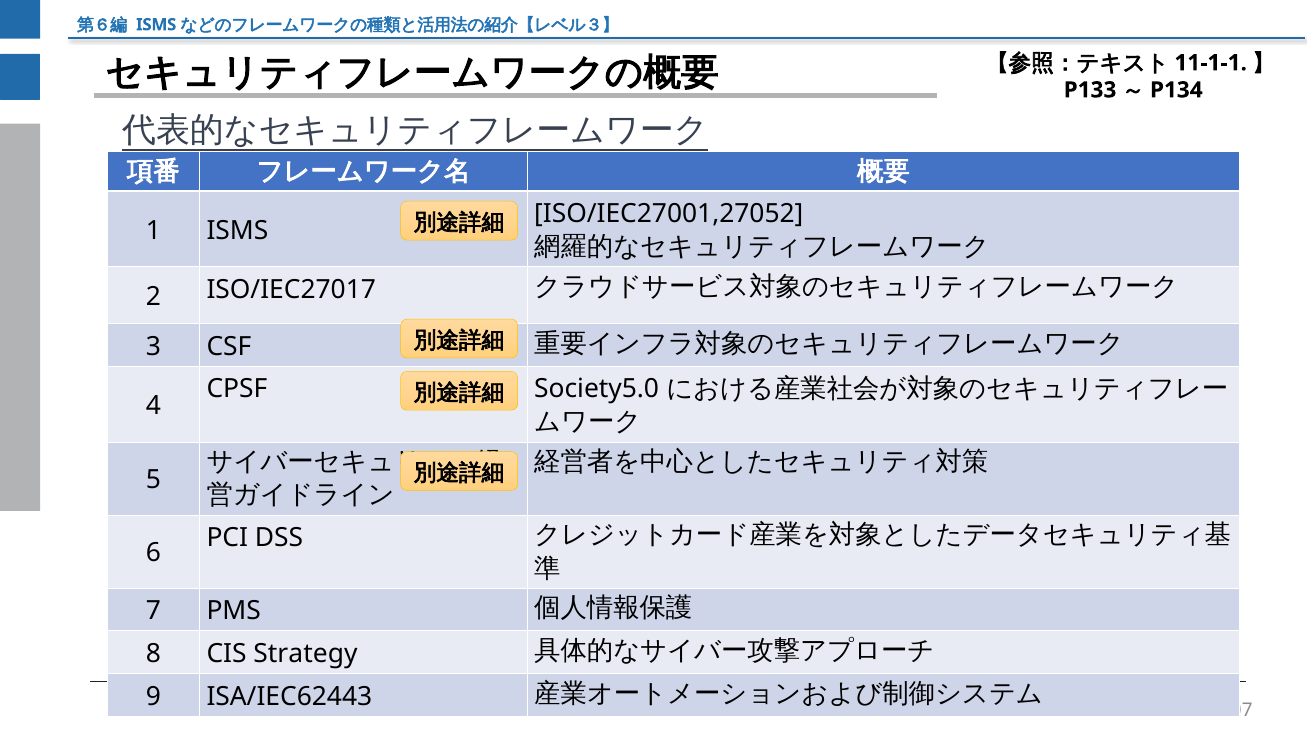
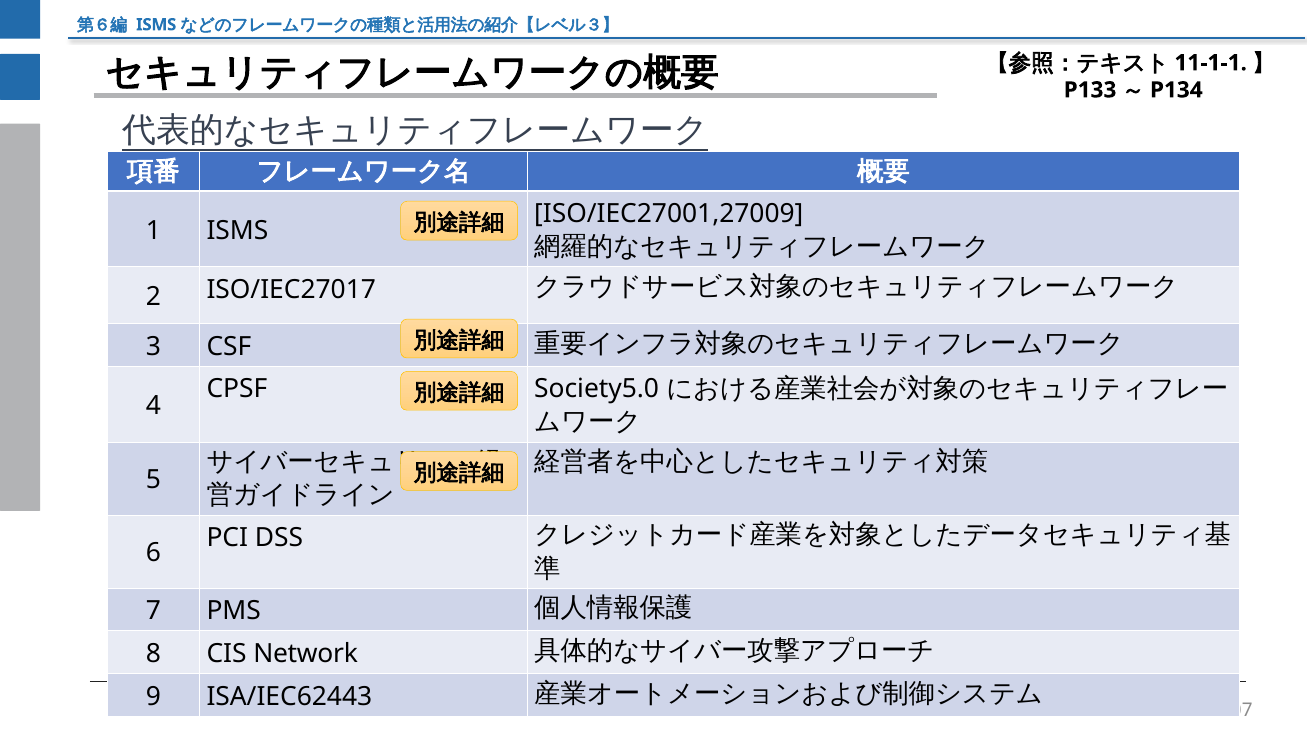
ISO/IEC27001,27052: ISO/IEC27001,27052 -> ISO/IEC27001,27009 (669, 214)
Strategy: Strategy -> Network (306, 654)
